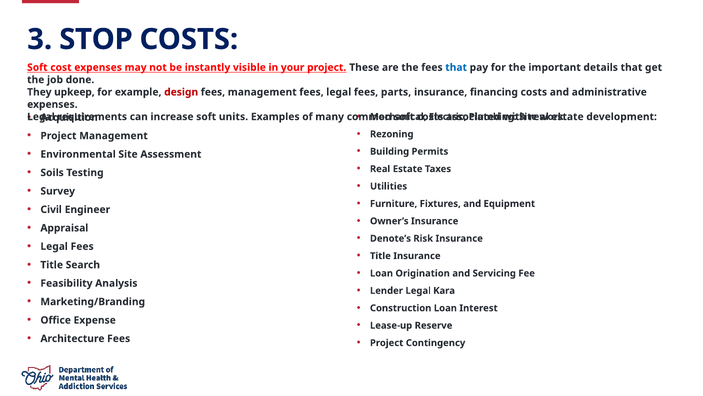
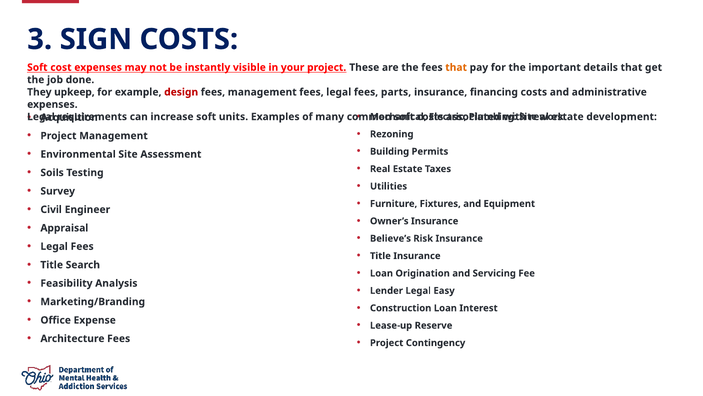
STOP: STOP -> SIGN (96, 39)
that colour: blue -> orange (456, 67)
Denote’s: Denote’s -> Believe’s (390, 238)
Kara: Kara -> Easy (444, 290)
